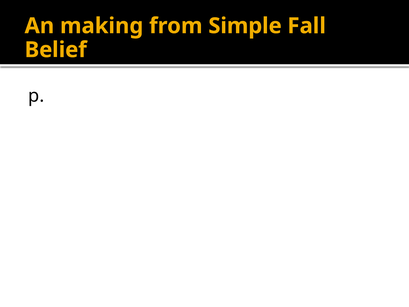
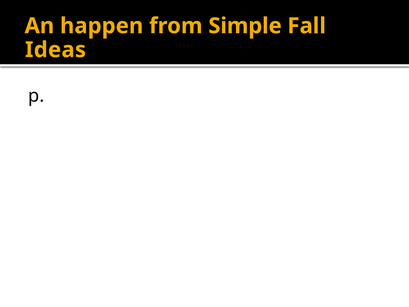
making: making -> happen (102, 26)
Belief: Belief -> Ideas (55, 50)
